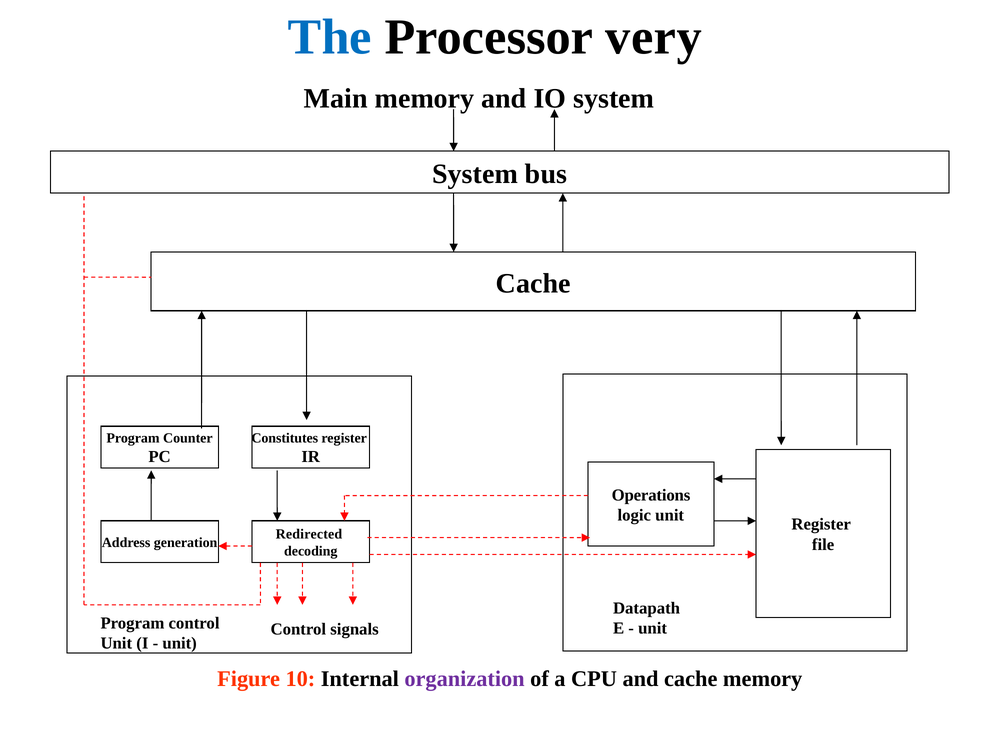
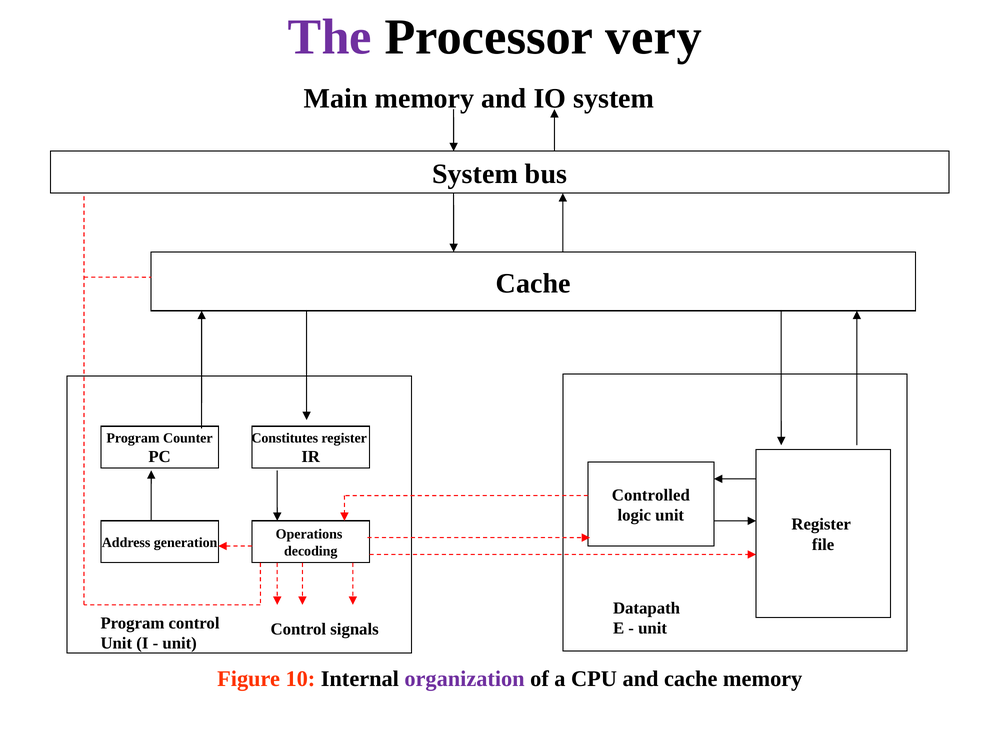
The colour: blue -> purple (330, 37)
Operations: Operations -> Controlled (651, 495)
Redirected: Redirected -> Operations (309, 534)
